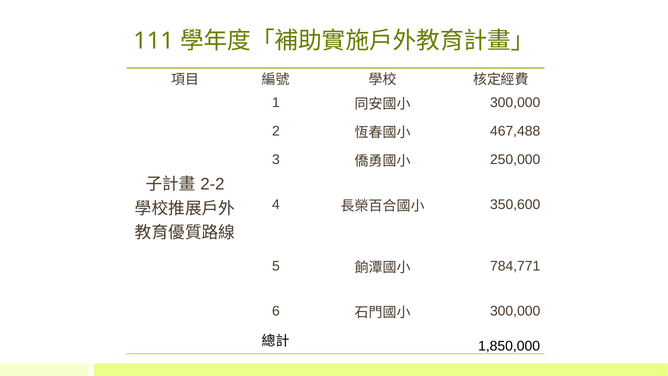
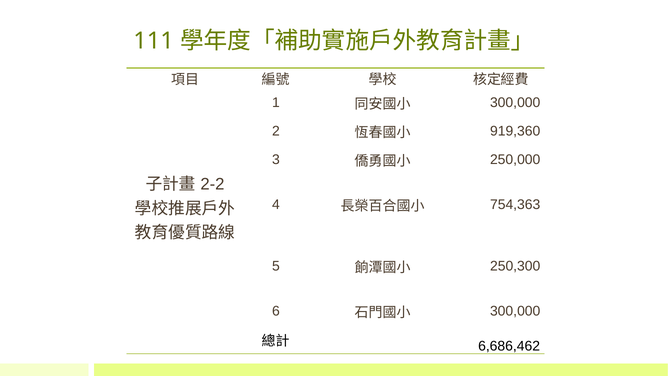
467,488: 467,488 -> 919,360 (515, 131)
350,600: 350,600 -> 754,363 (515, 205)
784,771: 784,771 -> 250,300 (515, 266)
1,850,000: 1,850,000 -> 6,686,462 (509, 346)
